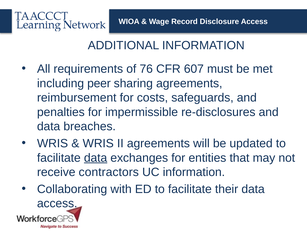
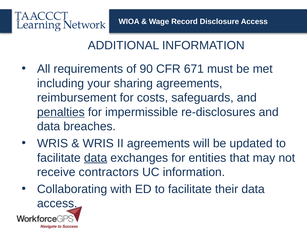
76: 76 -> 90 (146, 69)
607: 607 -> 671 (194, 69)
peer: peer -> your (99, 83)
penalties underline: none -> present (61, 112)
